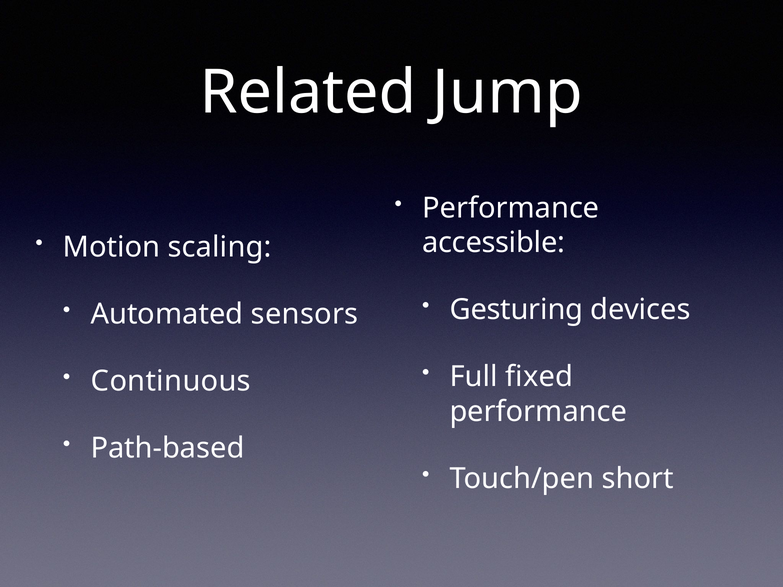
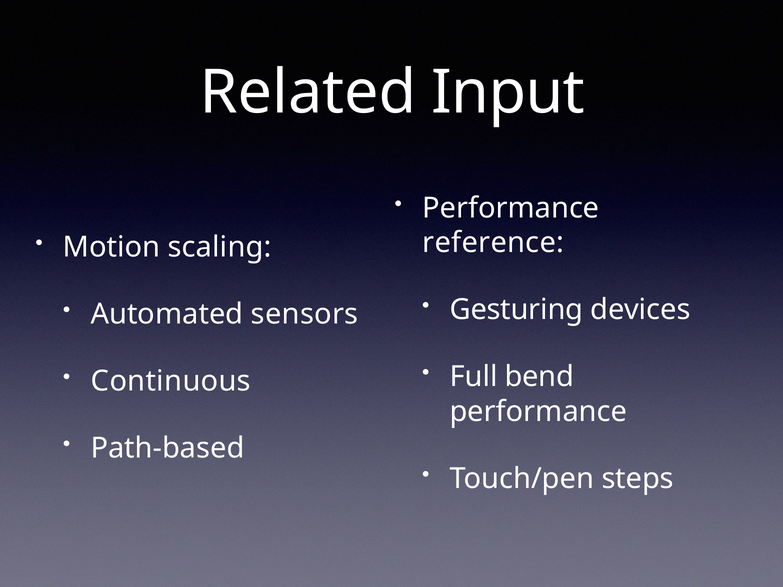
Jump: Jump -> Input (508, 93)
accessible: accessible -> reference (493, 243)
fixed: fixed -> bend (539, 377)
short: short -> steps (638, 479)
